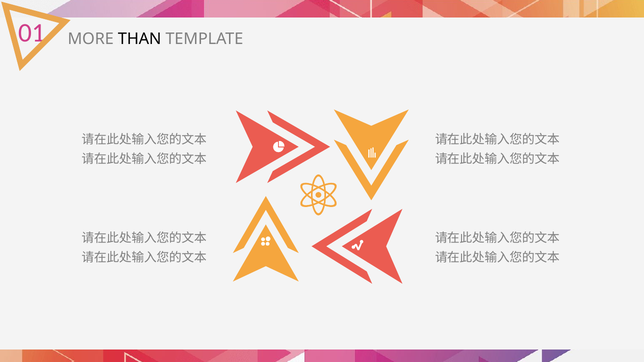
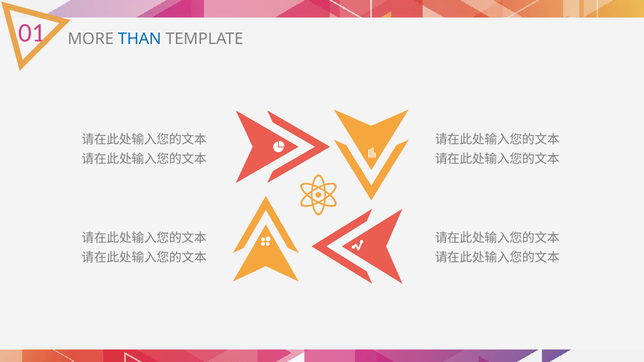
THAN colour: black -> blue (140, 39)
